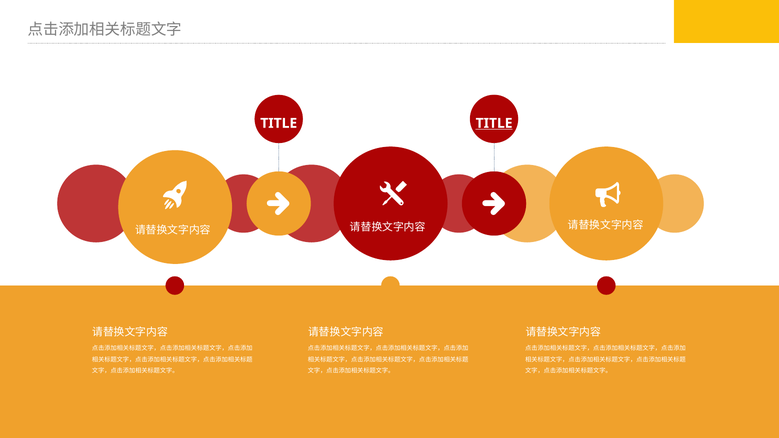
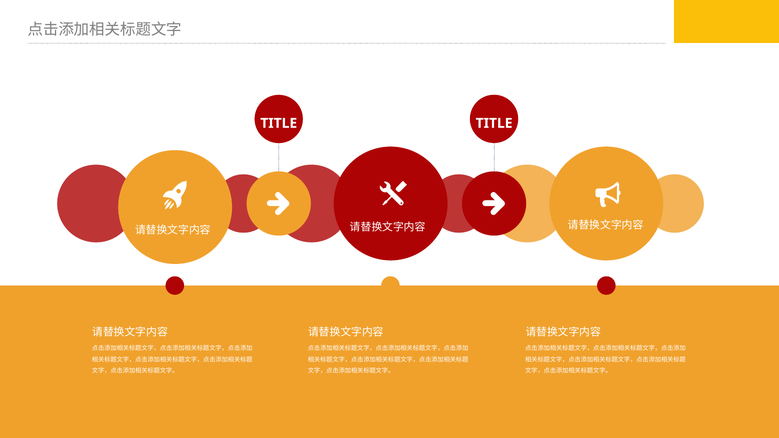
TITLE underline: present -> none (494, 123)
